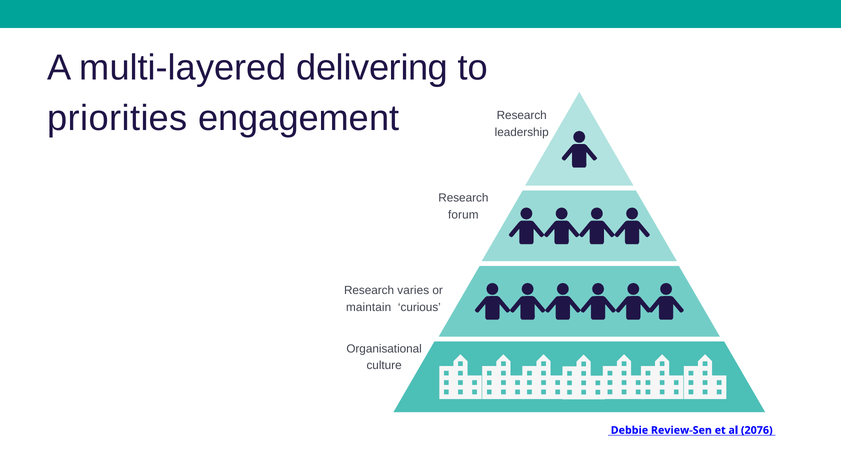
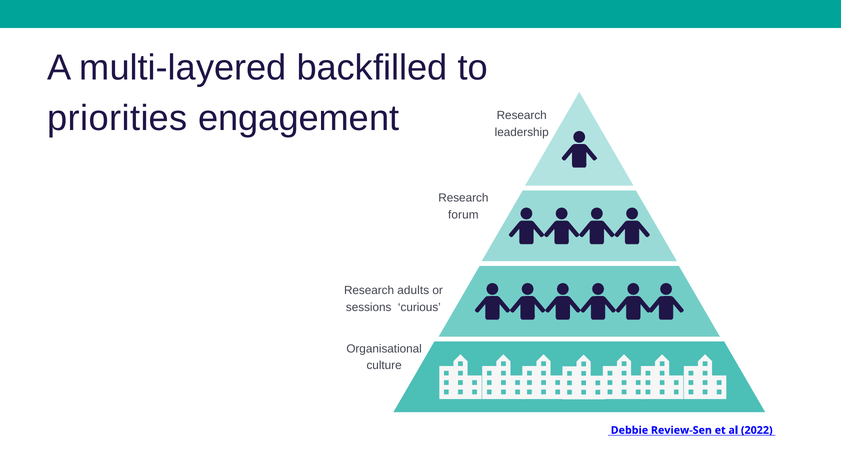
delivering: delivering -> backfilled (372, 68)
varies: varies -> adults (413, 291)
maintain: maintain -> sessions (369, 307)
2076: 2076 -> 2022 (757, 430)
